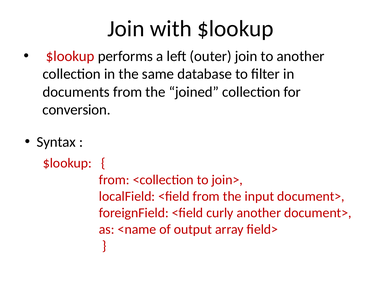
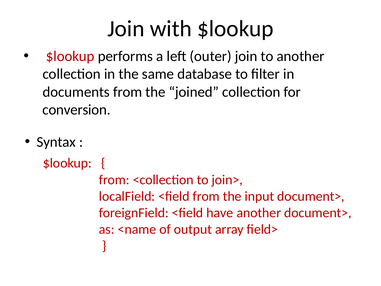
curly: curly -> have (220, 213)
